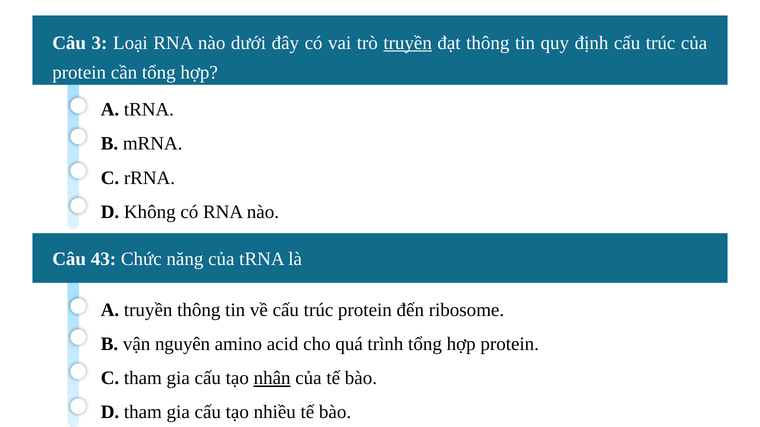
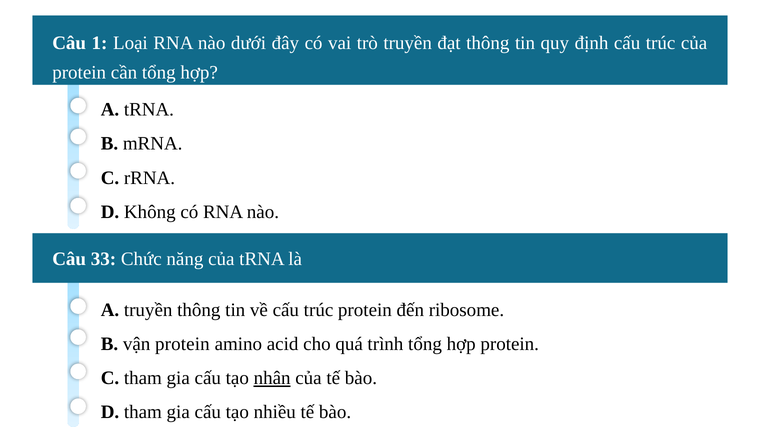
3: 3 -> 1 (100, 43)
truyền underline: present -> none (408, 43)
43: 43 -> 33 (103, 259)
vận nguyên: nguyên -> protein (182, 344)
